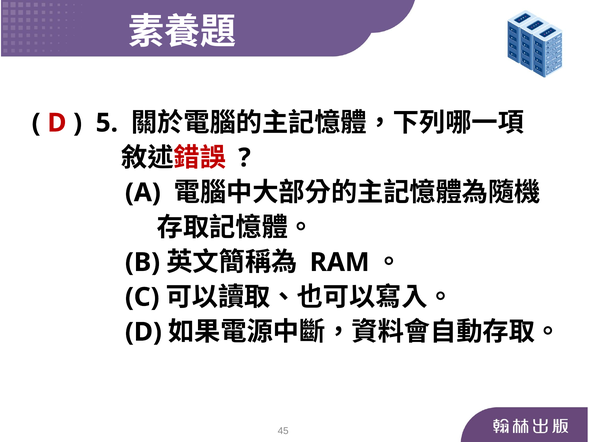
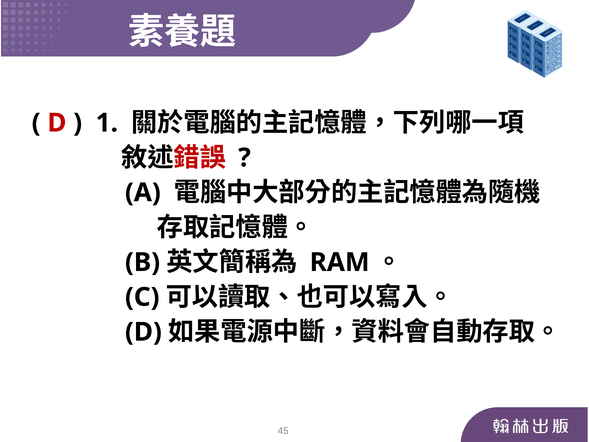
5: 5 -> 1 (107, 123)
